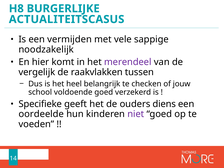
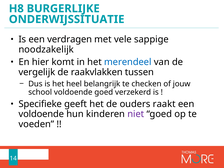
ACTUALITEITSCASUS: ACTUALITEITSCASUS -> ONDERWIJSSITUATIE (67, 19)
vermijden: vermijden -> verdragen (70, 39)
merendeel colour: purple -> blue (128, 62)
diens: diens -> raakt (164, 104)
oordeelde: oordeelde -> voldoende (41, 114)
